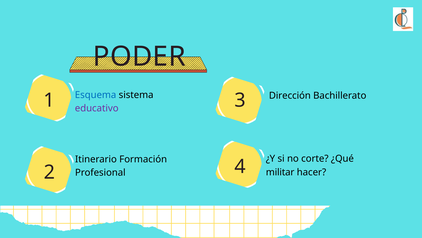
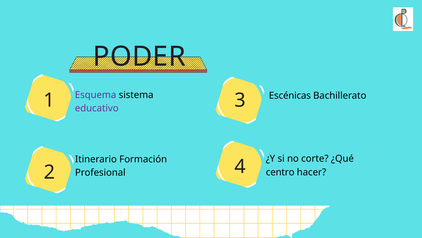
Esquema colour: blue -> purple (96, 95)
Dirección: Dirección -> Escénicas (290, 96)
militar: militar -> centro (280, 172)
